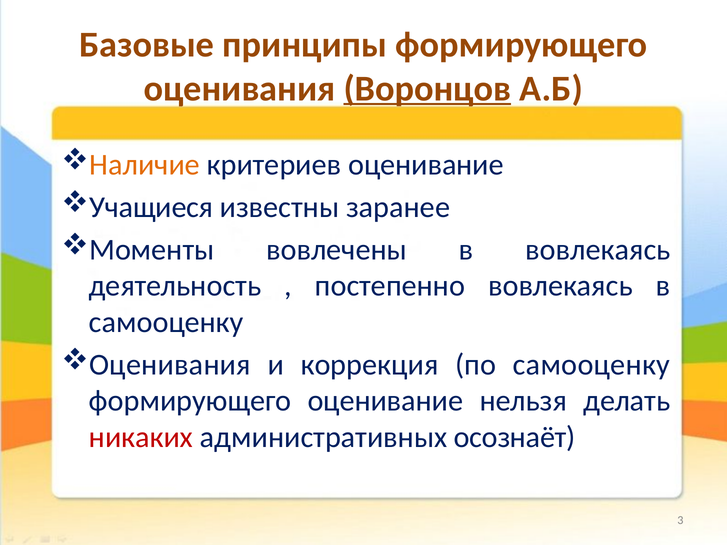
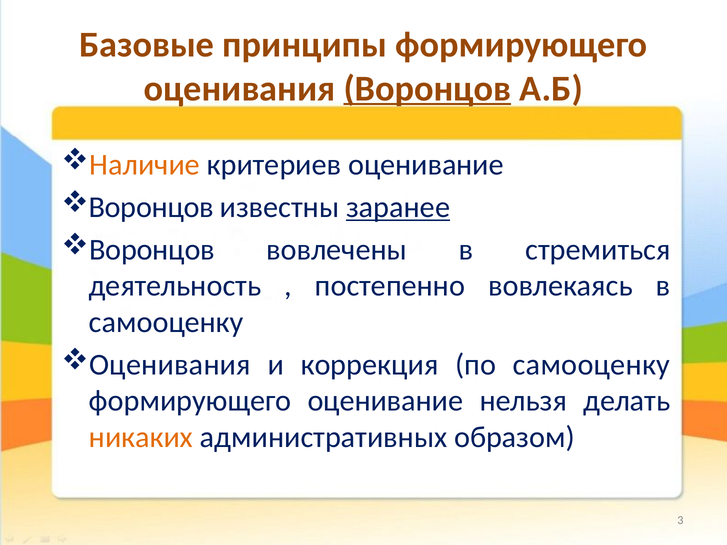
Учащиеся: Учащиеся -> Воронцов (151, 207)
заранее underline: none -> present (398, 207)
Моменты: Моменты -> Воронцов (152, 250)
в вовлекаясь: вовлекаясь -> стремиться (598, 250)
никаких colour: red -> orange (141, 438)
осознаёт: осознаёт -> образом (514, 438)
